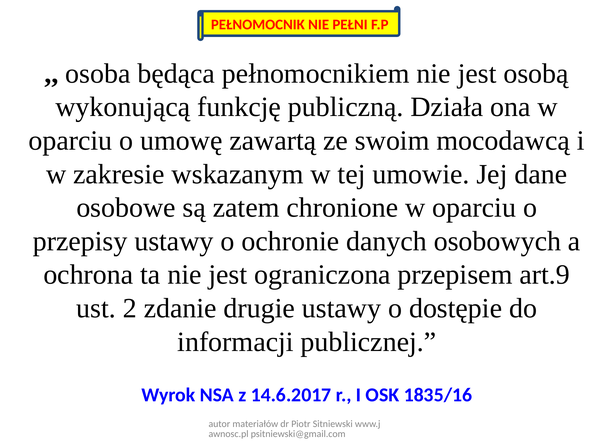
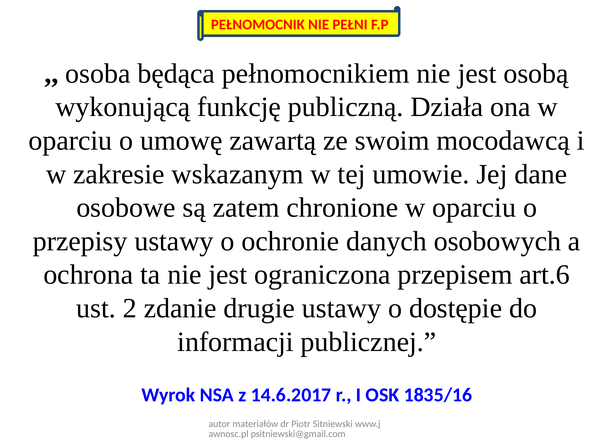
art.9: art.9 -> art.6 (545, 275)
